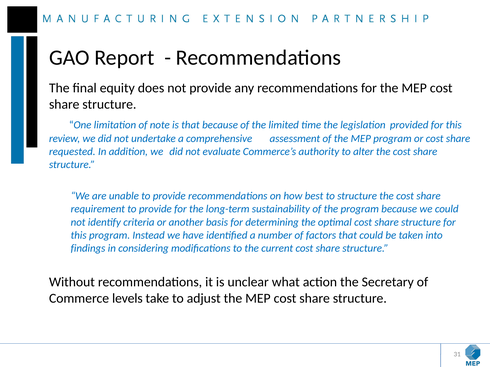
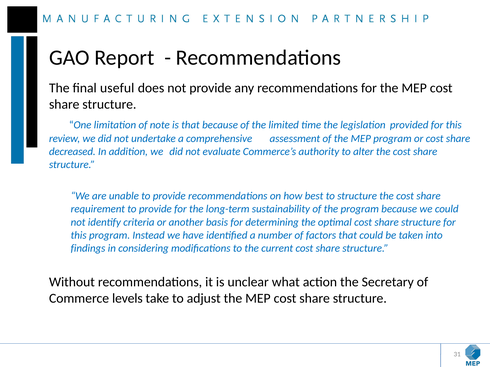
equity: equity -> useful (117, 88)
requested: requested -> decreased (72, 152)
